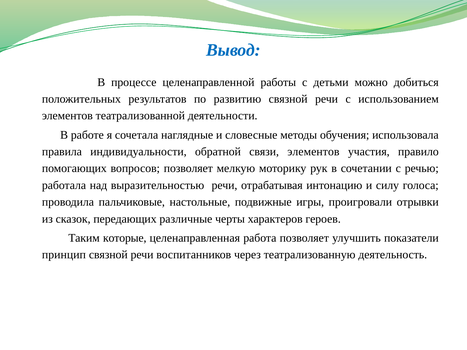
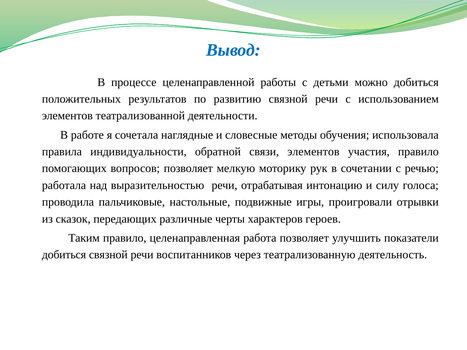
Таким которые: которые -> правило (125, 238)
принцип: принцип -> добиться (64, 255)
